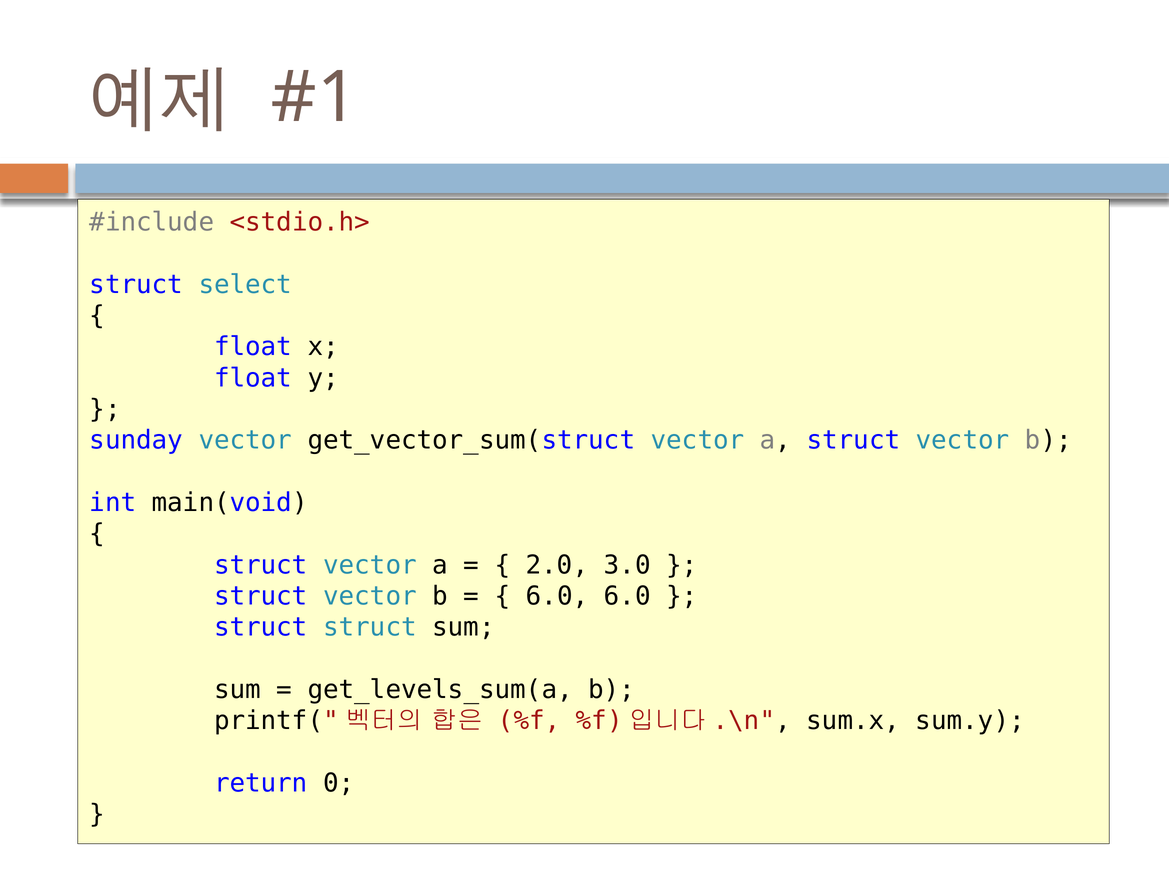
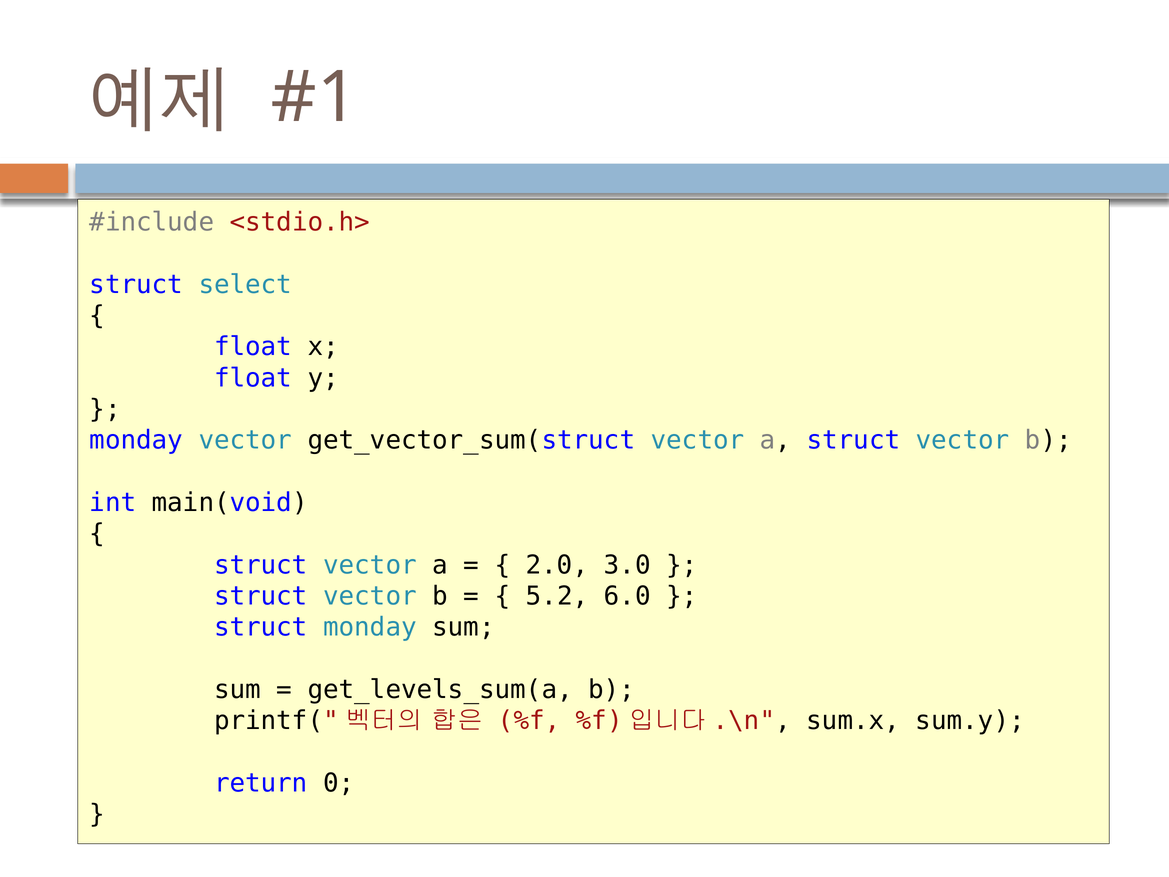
sunday: sunday -> monday (136, 440)
6.0: 6.0 -> 5.2 (557, 596)
struct struct: struct -> monday (370, 627)
